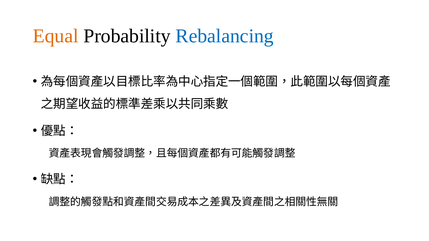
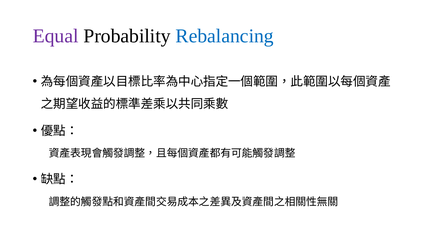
Equal colour: orange -> purple (56, 36)
